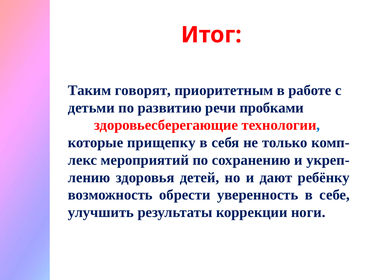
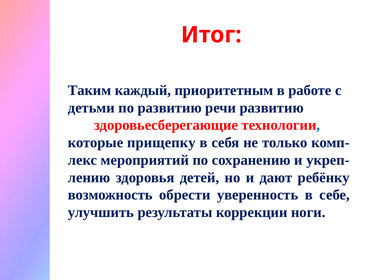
говорят: говорят -> каждый (143, 90)
речи пробками: пробками -> развитию (272, 108)
